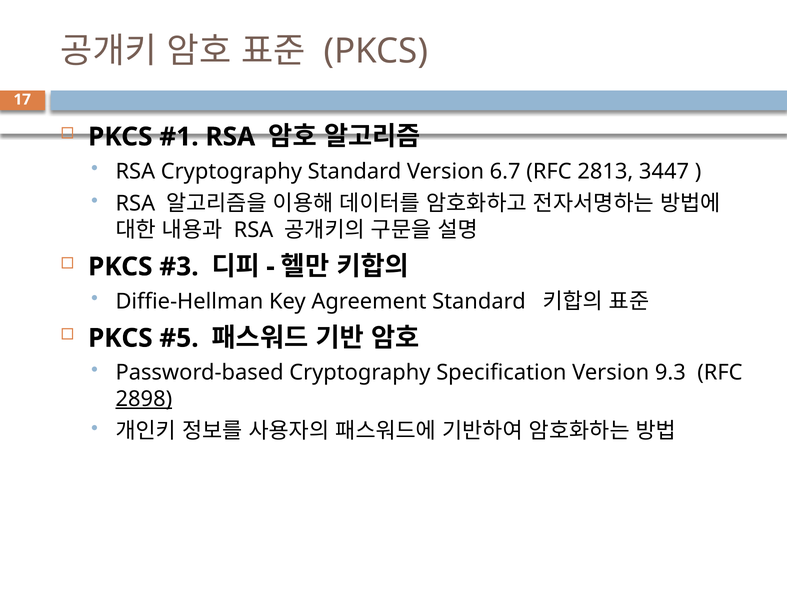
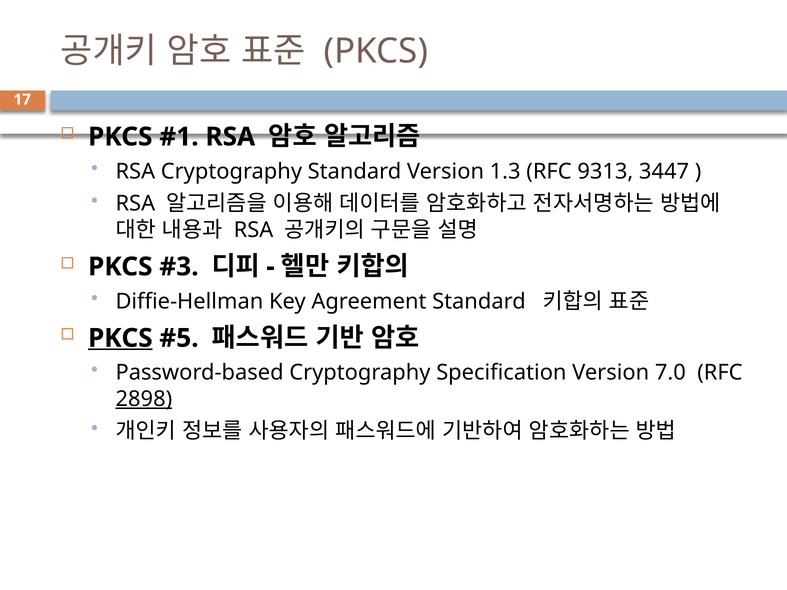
6.7: 6.7 -> 1.3 (505, 171)
2813: 2813 -> 9313 (605, 171)
PKCS underline: none -> present (120, 338)
9.3: 9.3 -> 7.0 (670, 373)
